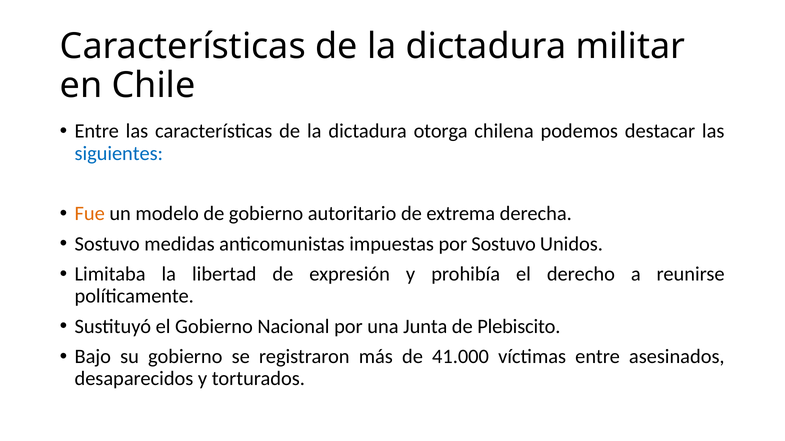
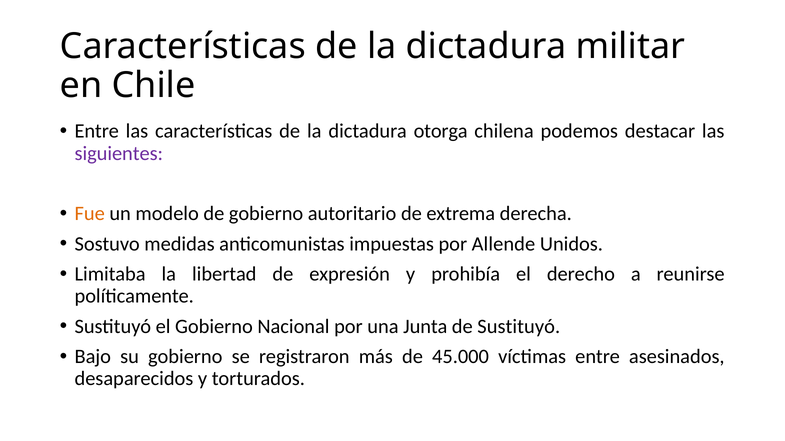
siguientes colour: blue -> purple (119, 153)
por Sostuvo: Sostuvo -> Allende (503, 244)
de Plebiscito: Plebiscito -> Sustituyó (519, 327)
41.000: 41.000 -> 45.000 (461, 357)
